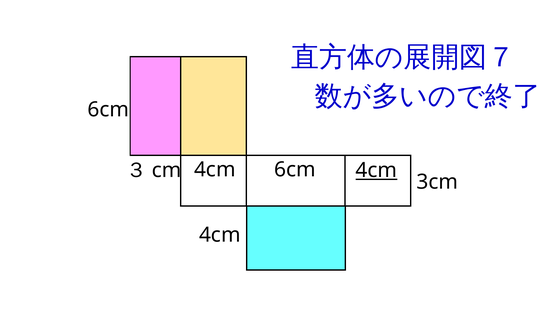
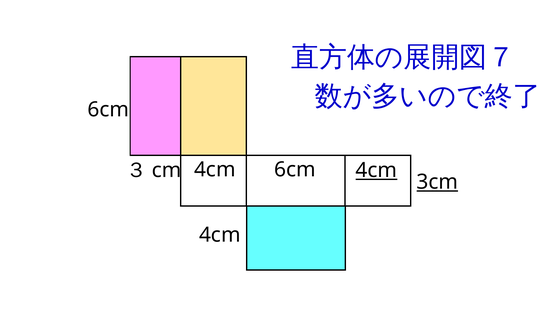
3cm underline: none -> present (437, 182)
